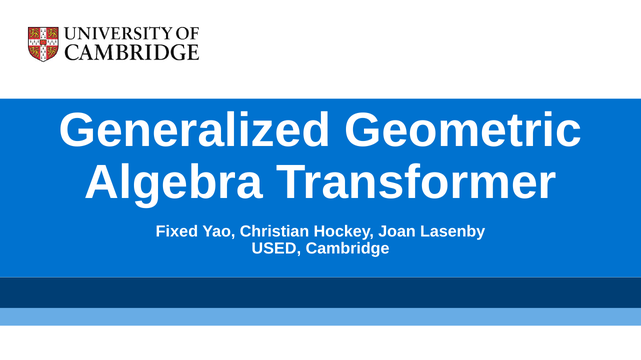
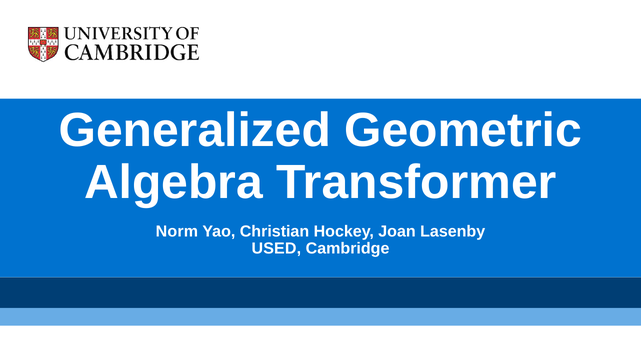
Fixed: Fixed -> Norm (177, 232)
